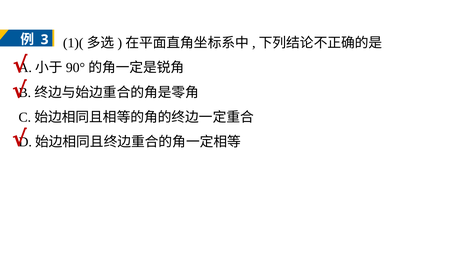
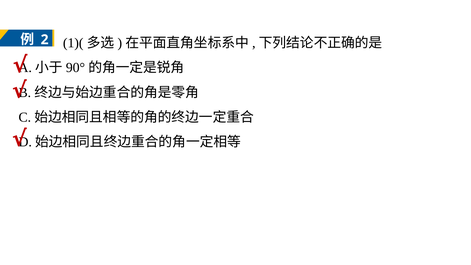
3: 3 -> 2 (45, 40)
